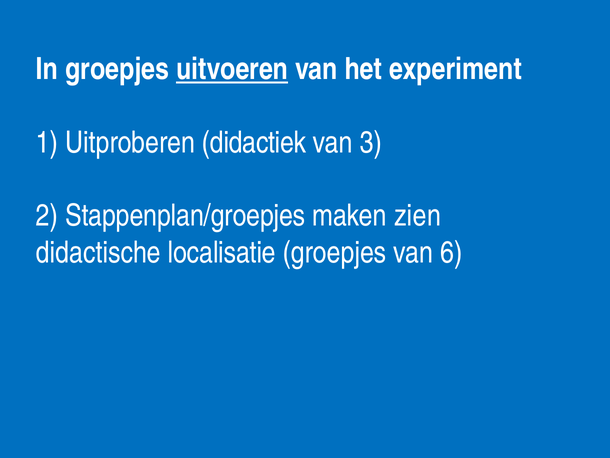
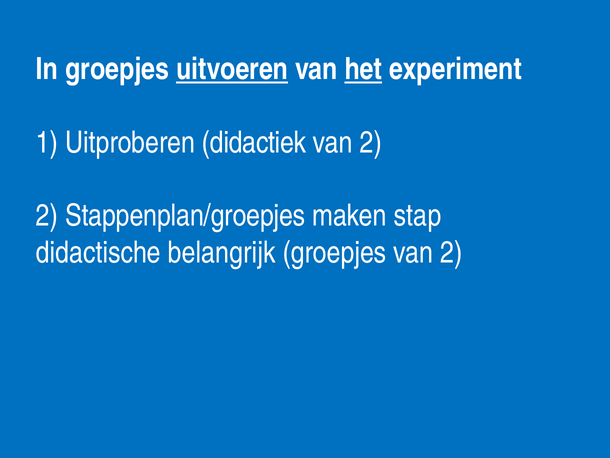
het underline: none -> present (363, 69)
3: 3 -> 2 (371, 142)
zien: zien -> stap (418, 216)
localisatie: localisatie -> belangrijk (222, 252)
groepjes van 6: 6 -> 2 (451, 252)
